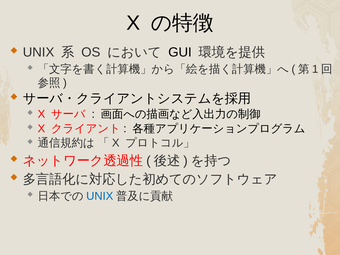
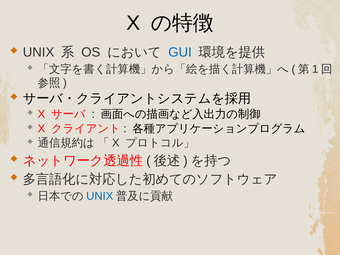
GUI colour: black -> blue (180, 52)
